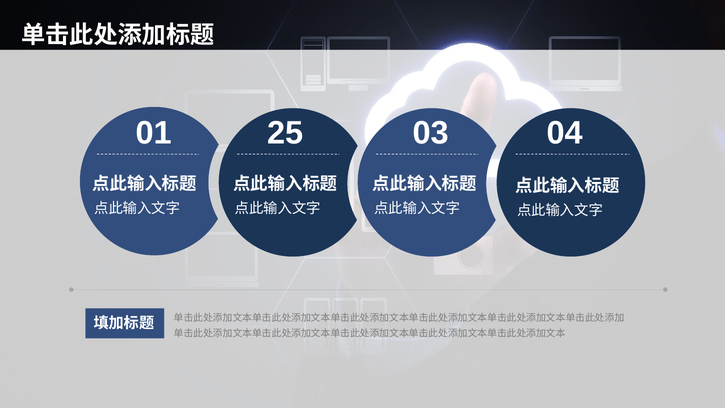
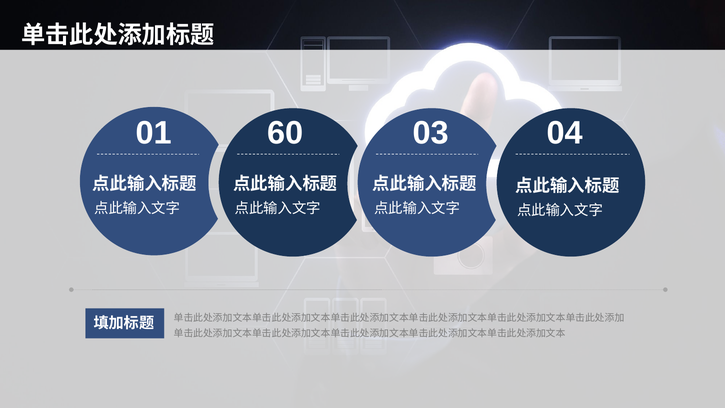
25: 25 -> 60 (285, 133)
